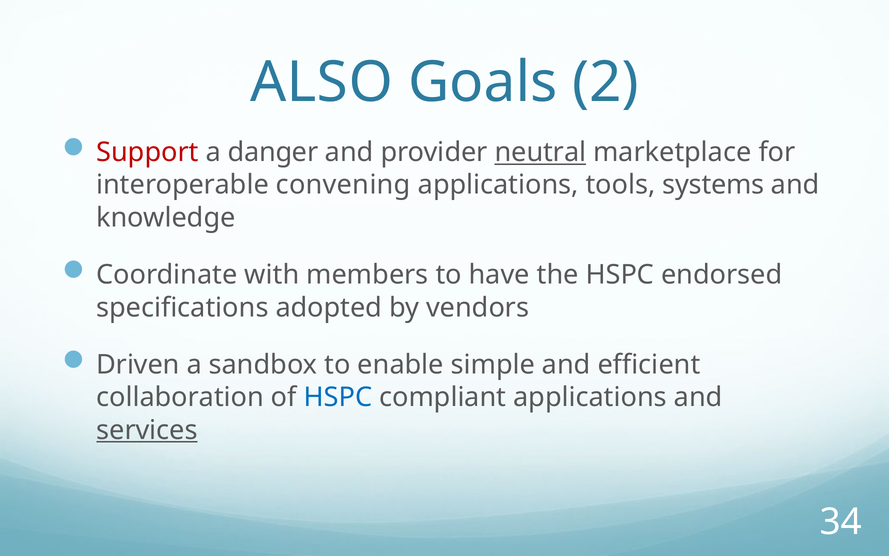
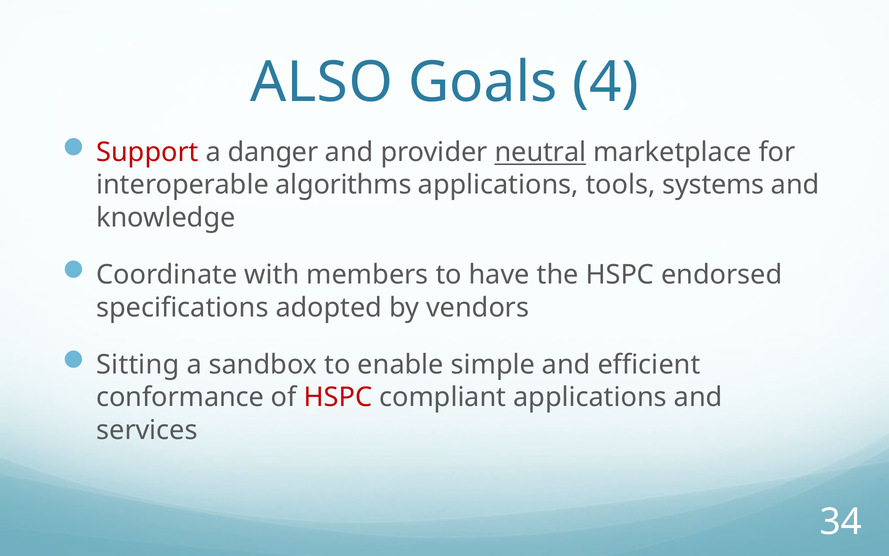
2: 2 -> 4 (605, 82)
convening: convening -> algorithms (343, 185)
Driven: Driven -> Sitting (138, 365)
collaboration: collaboration -> conformance (180, 397)
HSPC colour: blue -> red (338, 397)
services underline: present -> none (147, 430)
